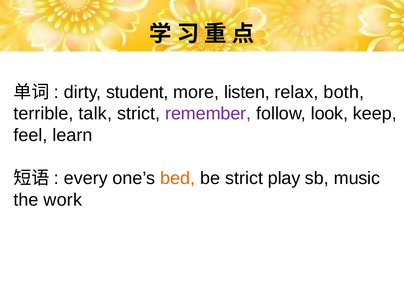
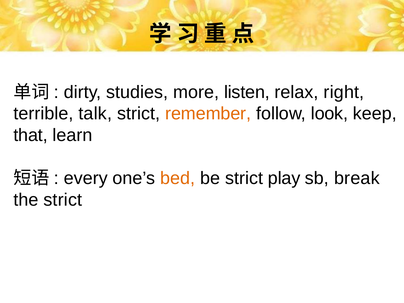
student: student -> studies (137, 92)
both: both -> right (344, 92)
remember colour: purple -> orange (208, 114)
feel: feel -> that (31, 135)
music: music -> break (357, 178)
the work: work -> strict (63, 200)
